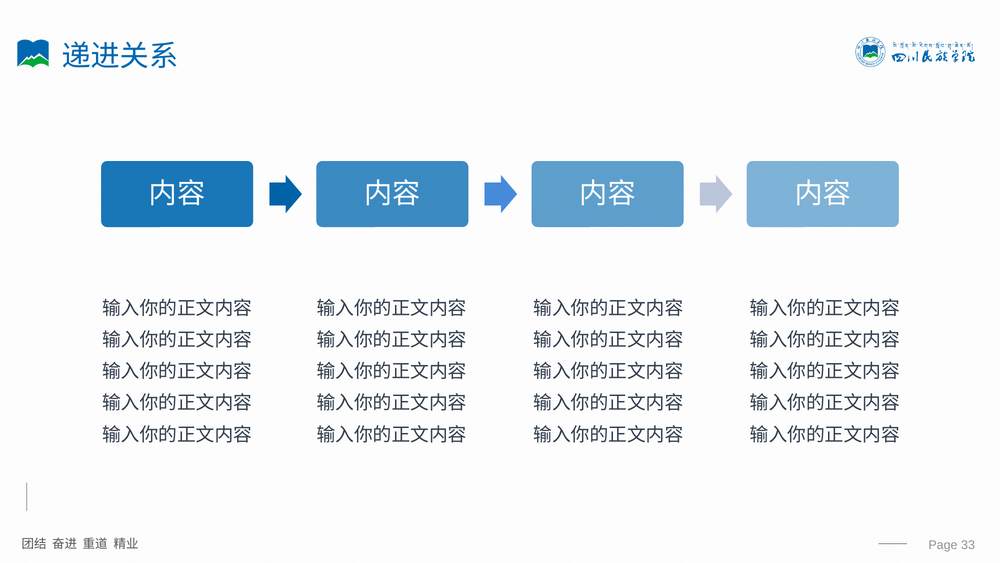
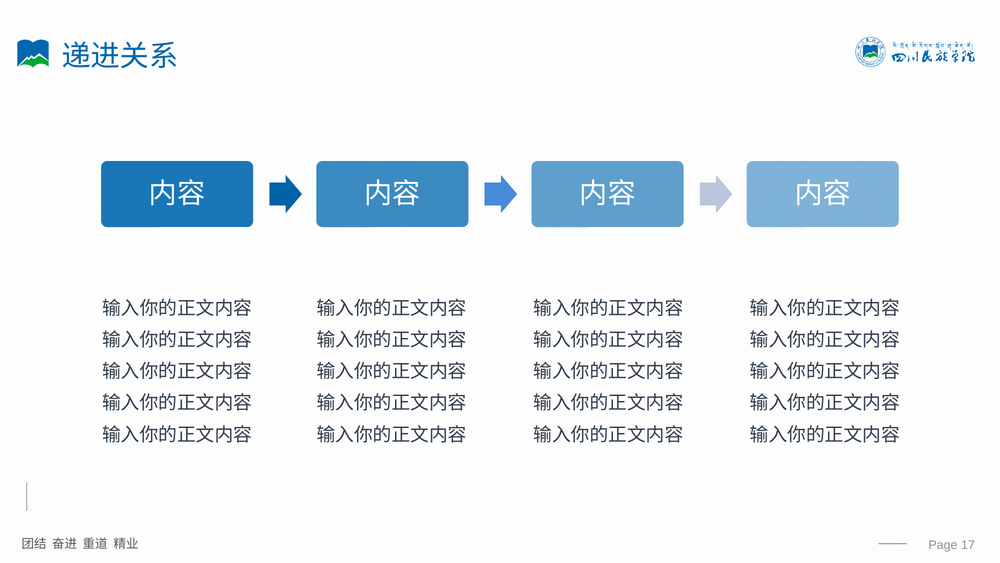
33: 33 -> 17 (968, 545)
